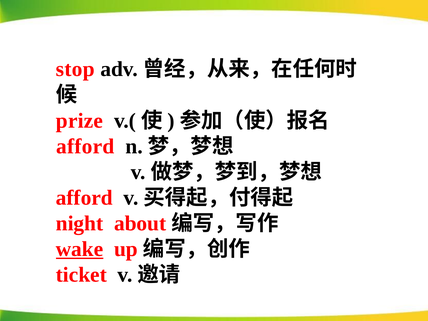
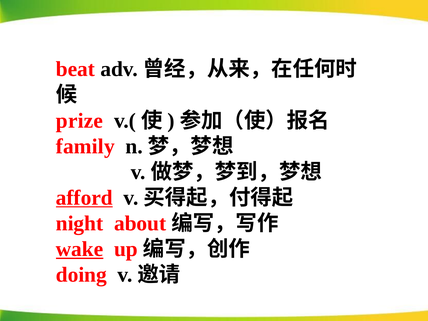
stop: stop -> beat (75, 69)
afford: afford -> family (85, 146)
afford underline: none -> present (84, 198)
ticket: ticket -> doing (81, 275)
